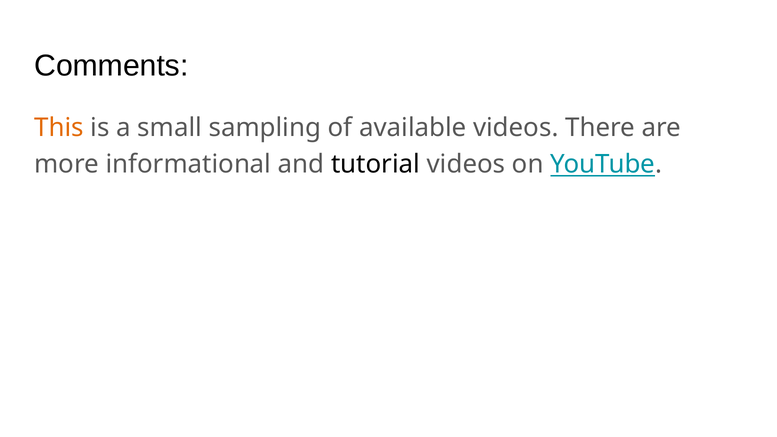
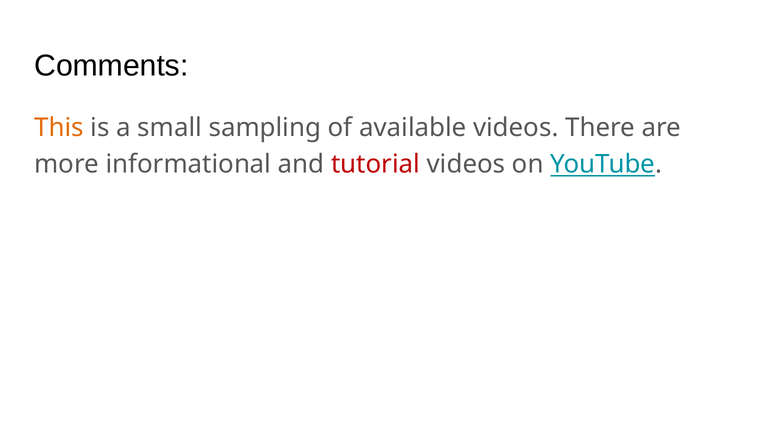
tutorial colour: black -> red (376, 164)
